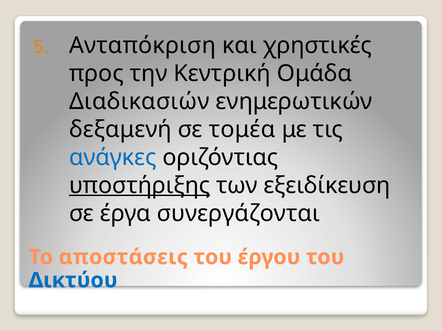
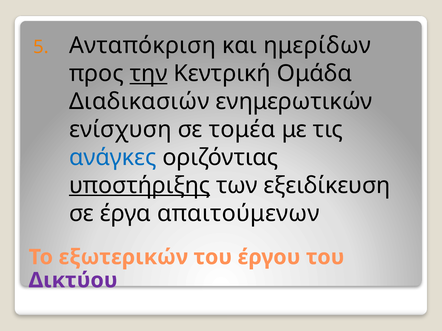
χρηστικές: χρηστικές -> ημερίδων (317, 46)
την underline: none -> present (149, 74)
δεξαμενή: δεξαμενή -> ενίσχυση (120, 130)
συνεργάζονται: συνεργάζονται -> απαιτούμενων (238, 214)
αποστάσεις: αποστάσεις -> εξωτερικών (123, 257)
Δικτύου colour: blue -> purple (73, 281)
